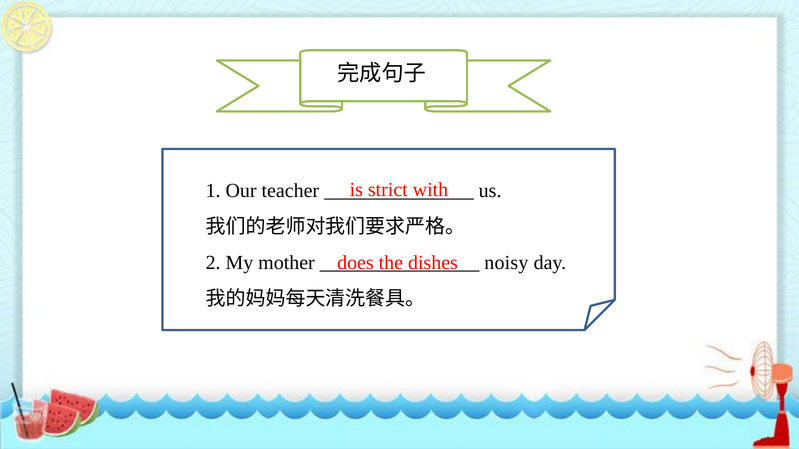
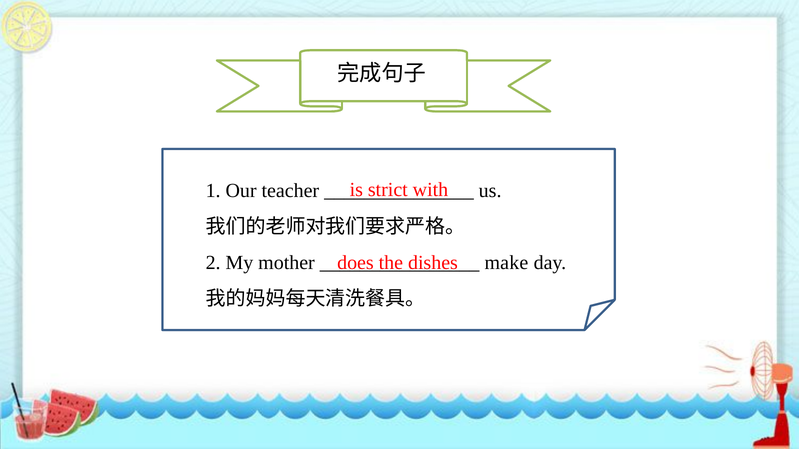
noisy: noisy -> make (506, 263)
